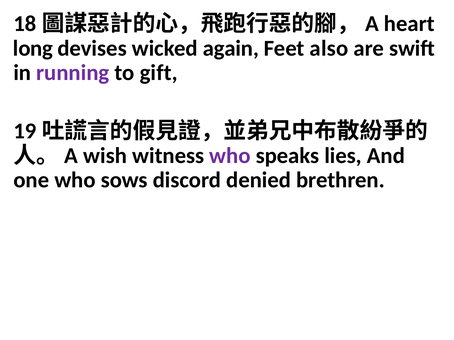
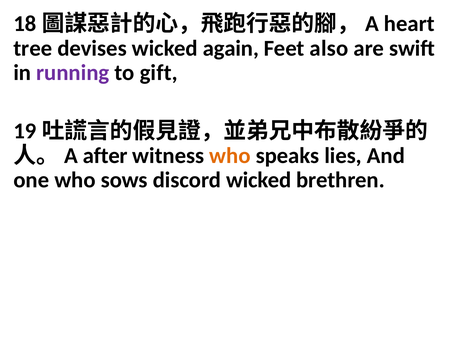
long: long -> tree (33, 48)
wish: wish -> after (105, 156)
who colour: purple -> orange (230, 156)
discord denied: denied -> wicked (259, 180)
